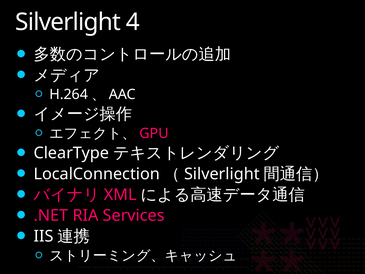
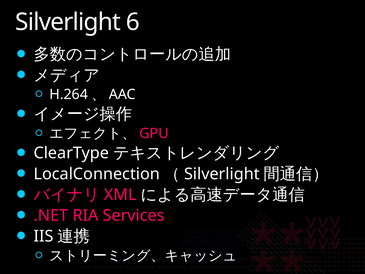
4: 4 -> 6 (133, 22)
